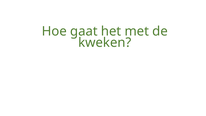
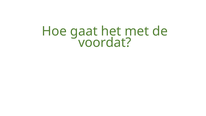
kweken: kweken -> voordat (105, 43)
